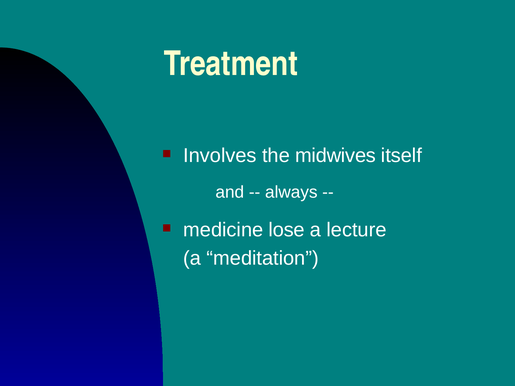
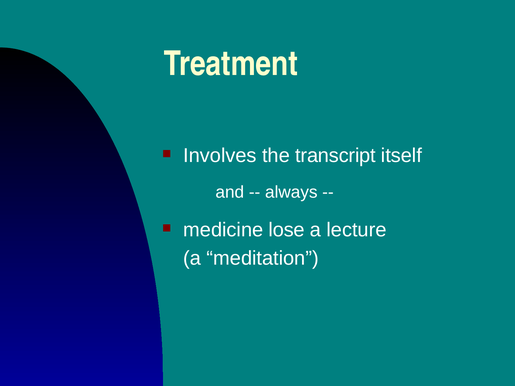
midwives: midwives -> transcript (336, 156)
